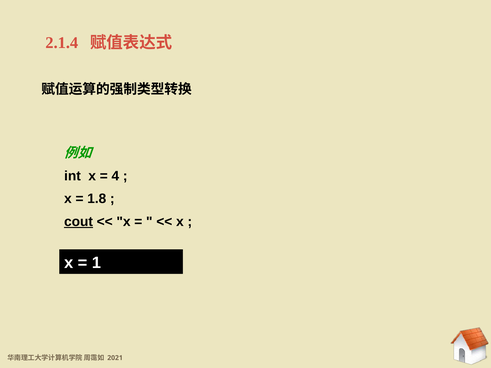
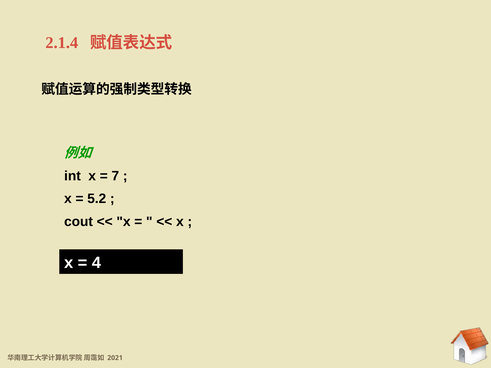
4: 4 -> 7 (115, 176)
1.8: 1.8 -> 5.2 (97, 199)
cout underline: present -> none (79, 222)
1: 1 -> 4 (96, 263)
